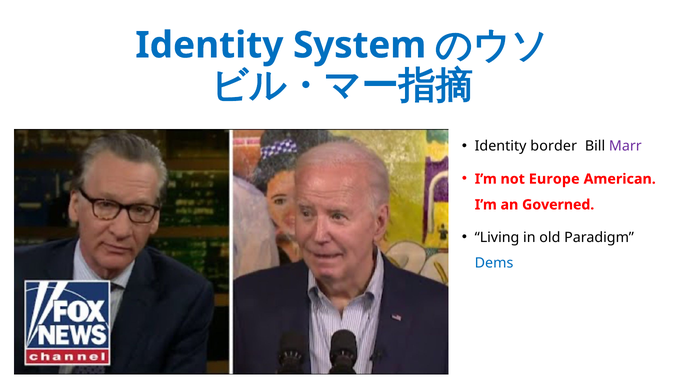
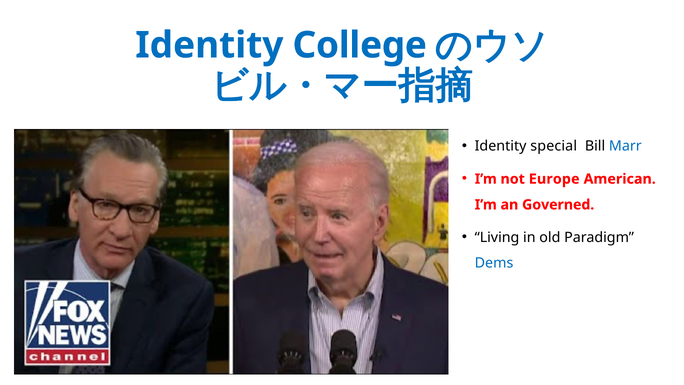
System: System -> College (360, 45)
border: border -> special (554, 146)
Marr colour: purple -> blue (625, 146)
